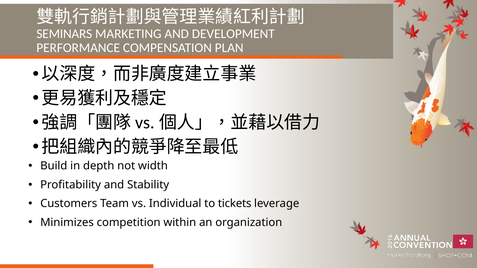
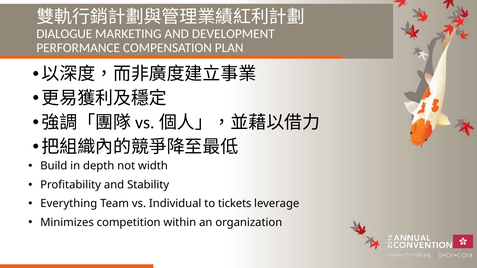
SEMINARS: SEMINARS -> DIALOGUE (64, 34)
Customers: Customers -> Everything (69, 204)
